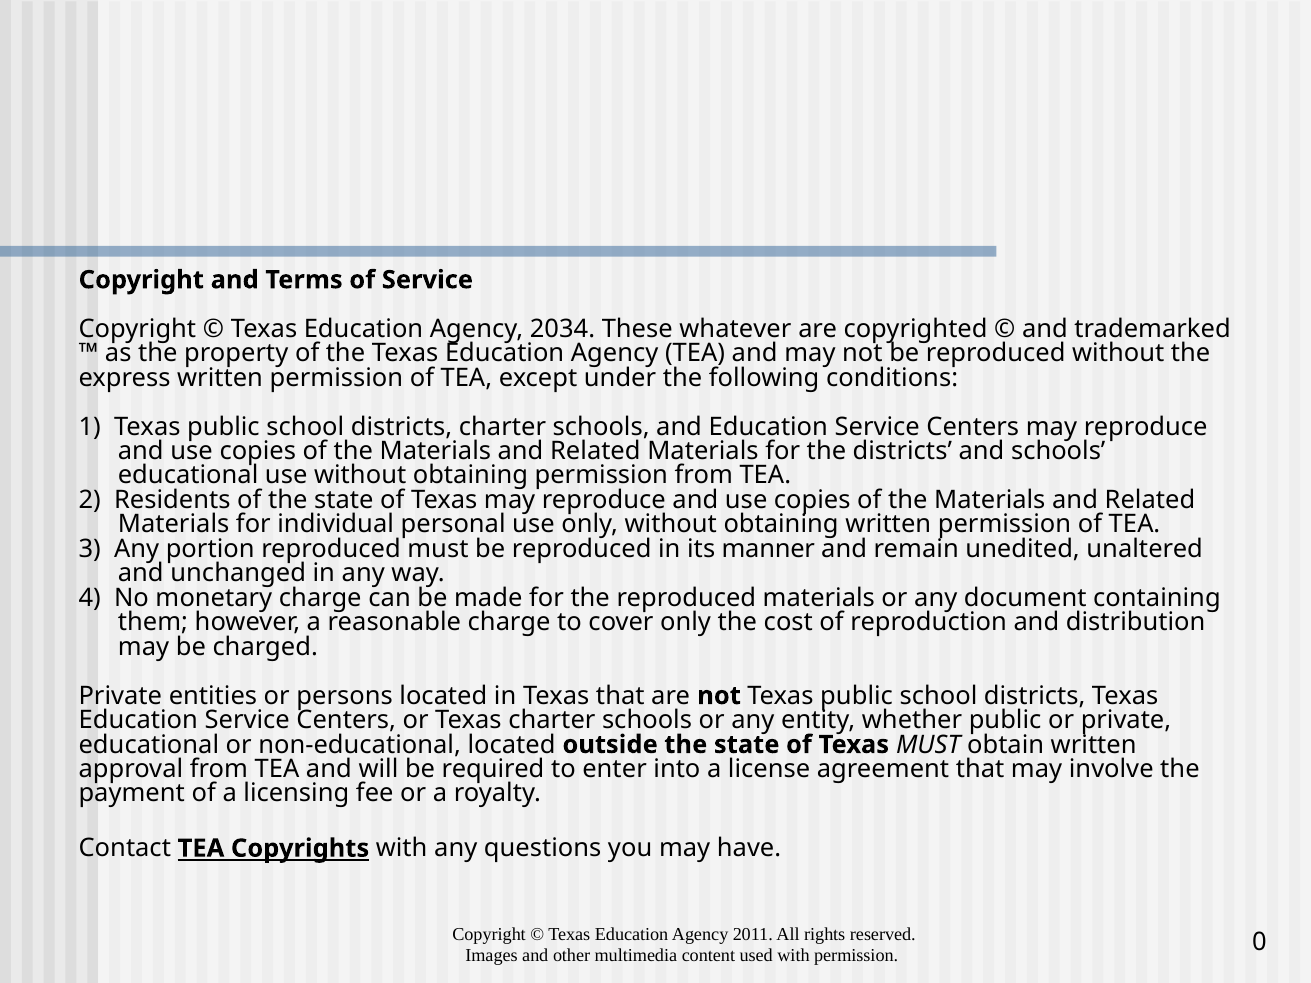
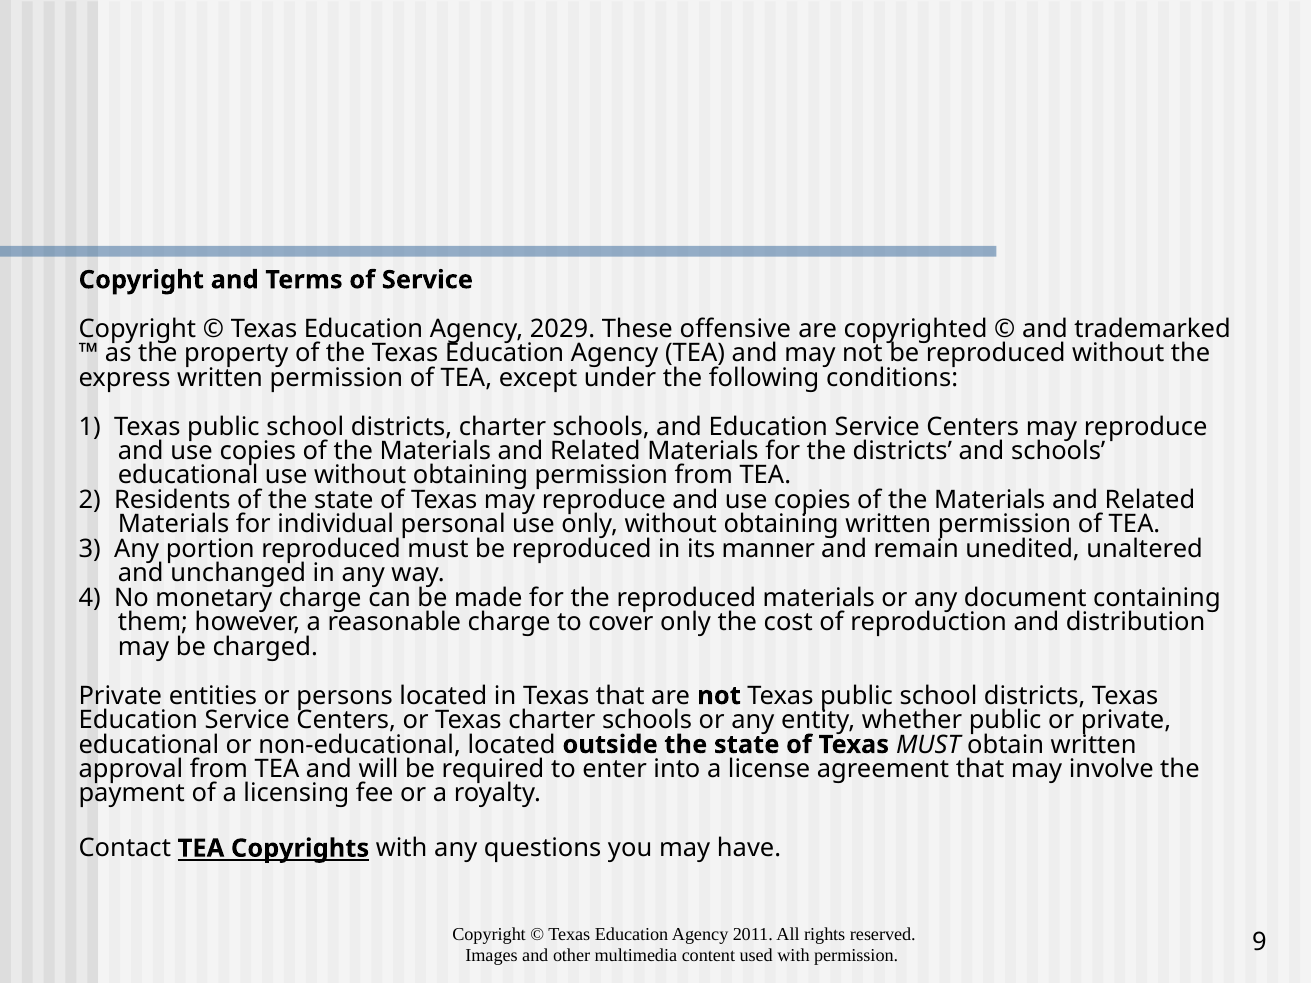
2034: 2034 -> 2029 (562, 329)
whatever: whatever -> offensive (735, 329)
0: 0 -> 9 (1259, 943)
